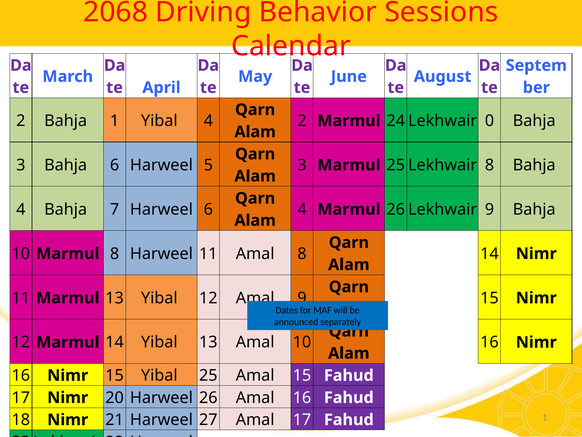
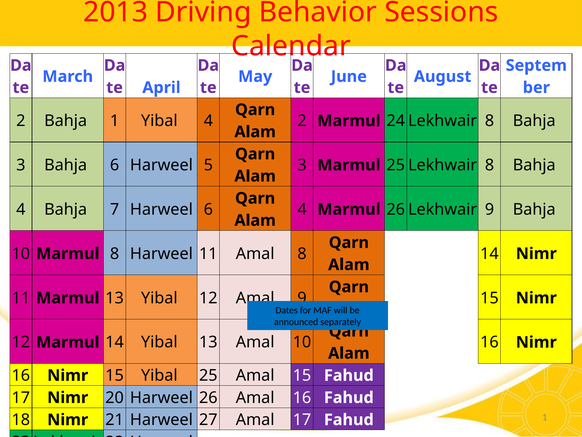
2068: 2068 -> 2013 (116, 12)
0: 0 -> 8 (489, 121)
